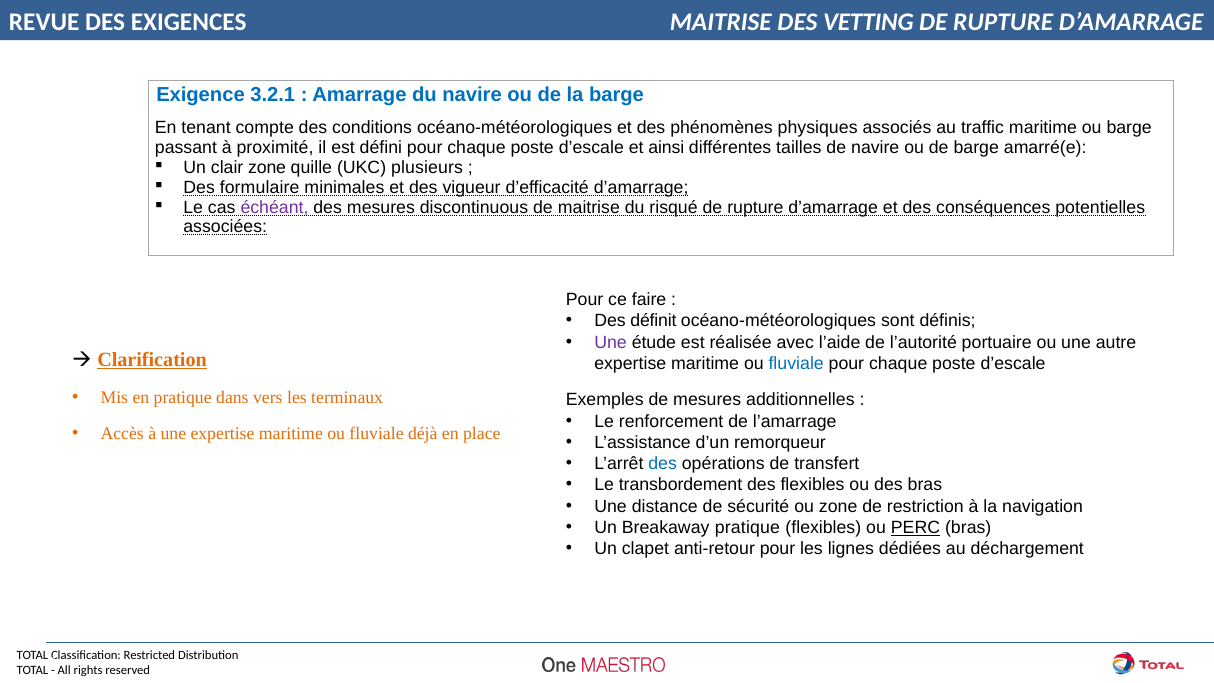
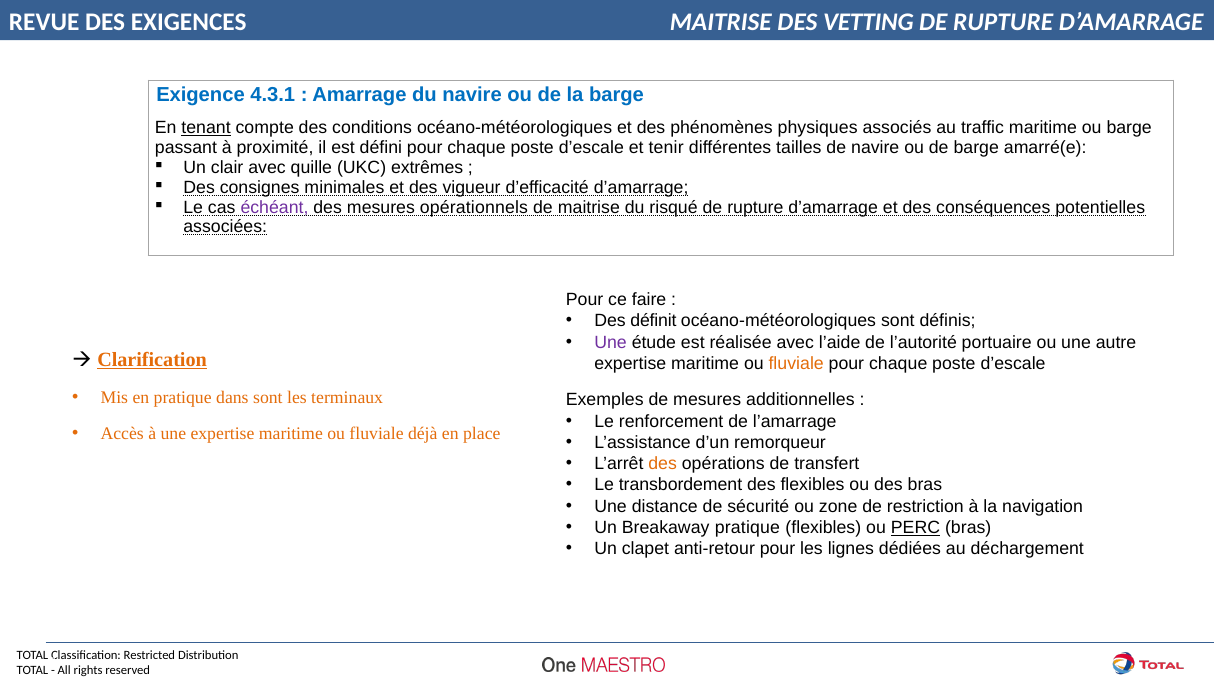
3.2.1: 3.2.1 -> 4.3.1 (273, 95)
tenant underline: none -> present (206, 128)
ainsi: ainsi -> tenir (666, 147)
clair zone: zone -> avec (267, 167)
plusieurs: plusieurs -> extrêmes (427, 167)
formulaire: formulaire -> consignes (260, 187)
discontinuous: discontinuous -> opérationnels (474, 207)
fluviale colour: blue -> orange (796, 364)
dans vers: vers -> sont (268, 397)
des colour: blue -> orange (663, 464)
